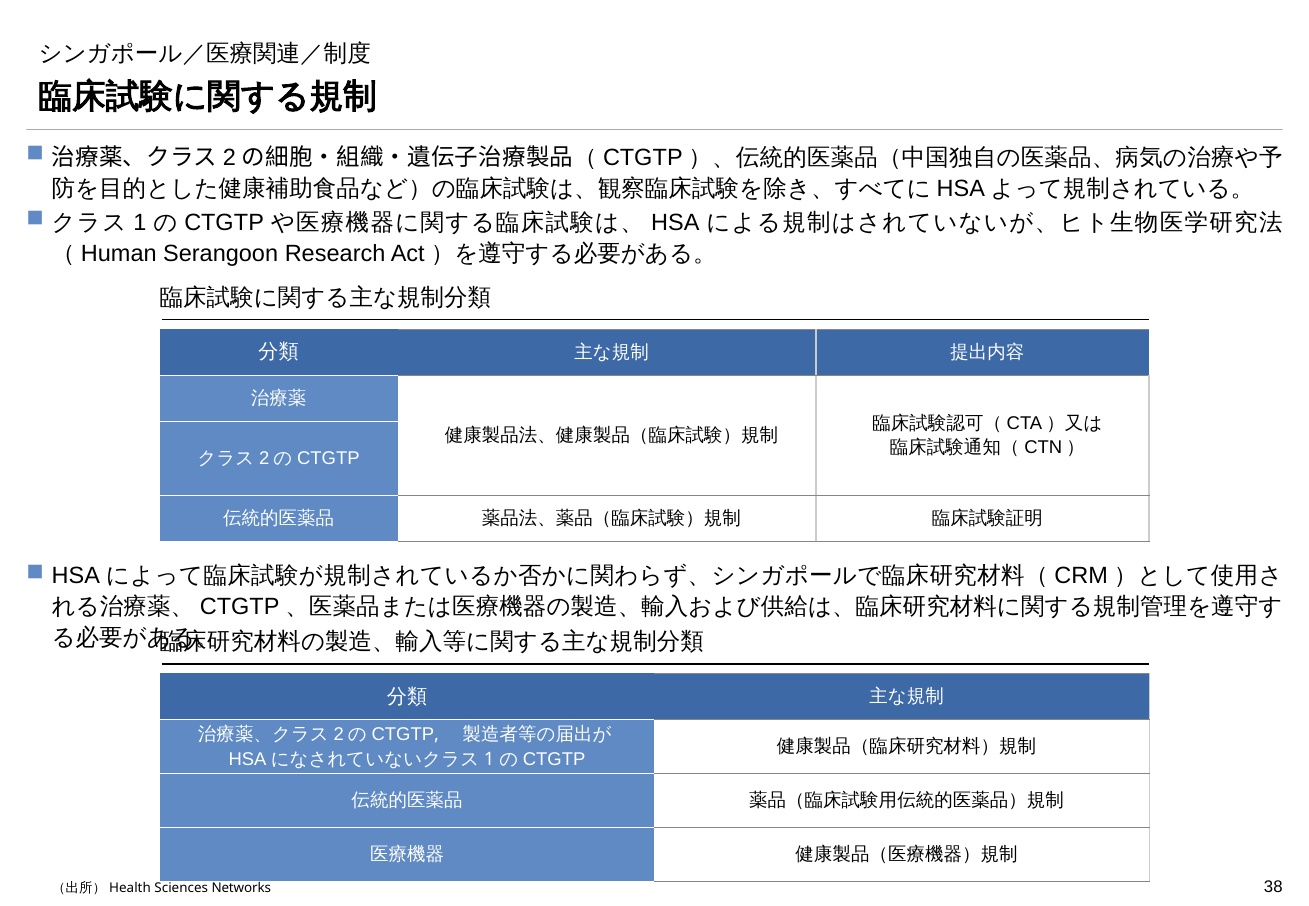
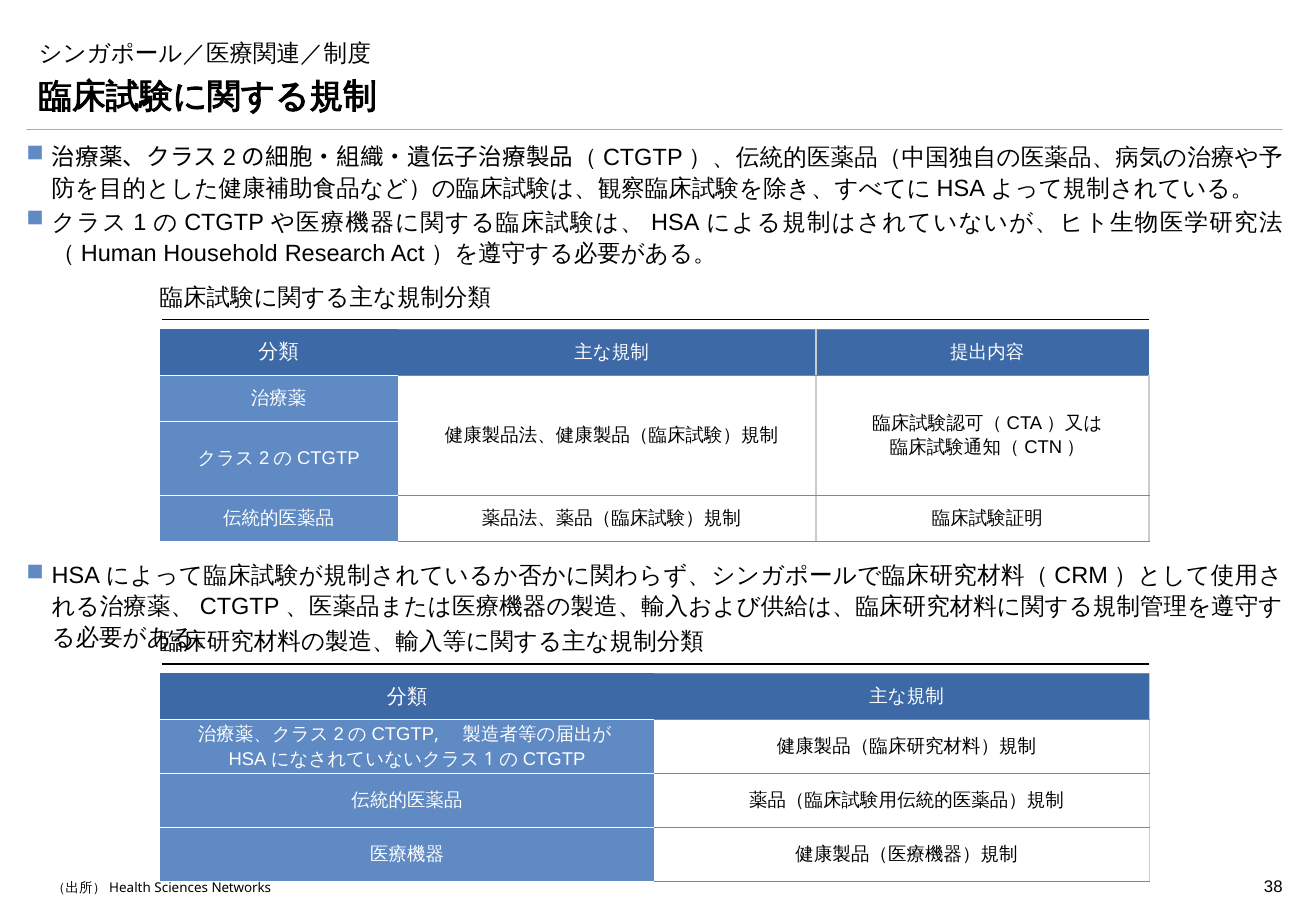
Serangoon: Serangoon -> Household (221, 254)
